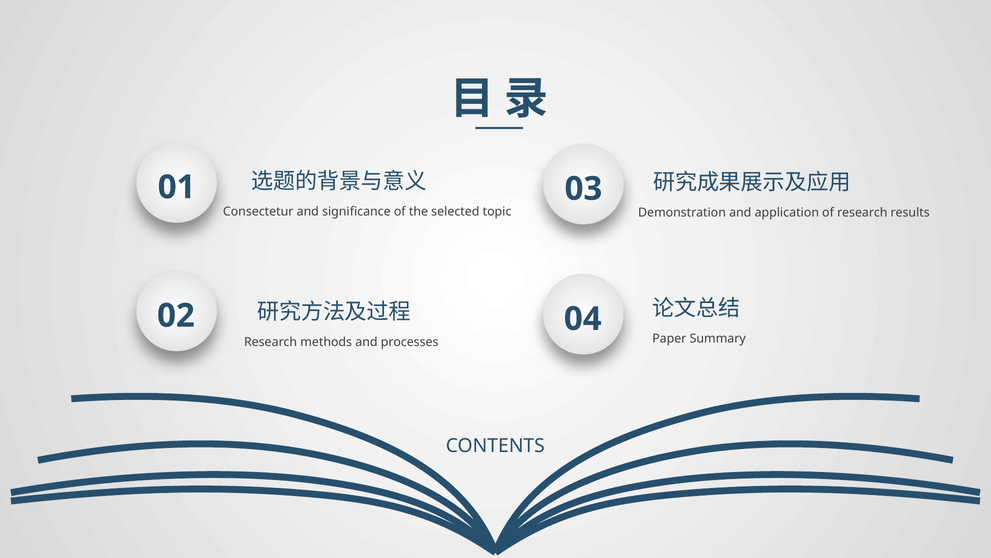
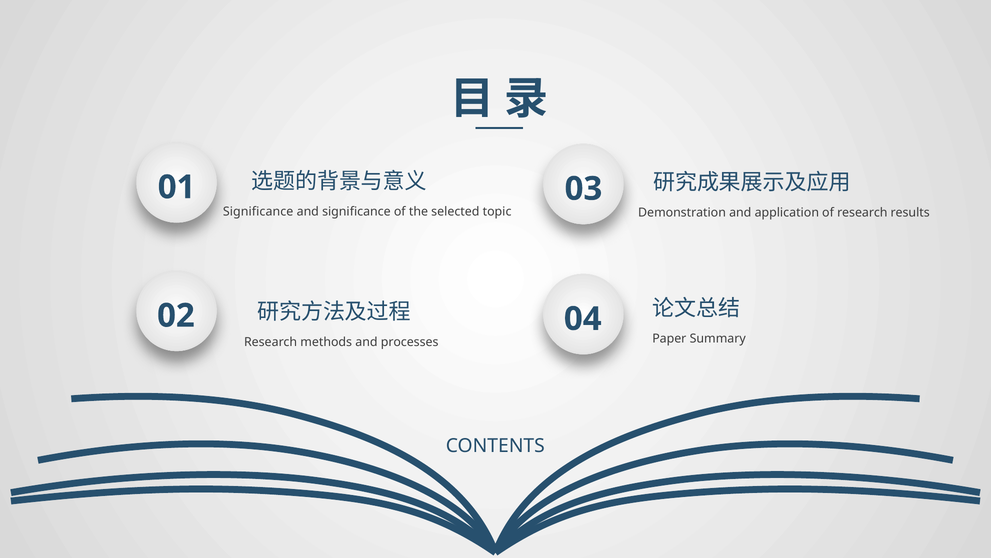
Consectetur: Consectetur -> Significance (258, 211)
